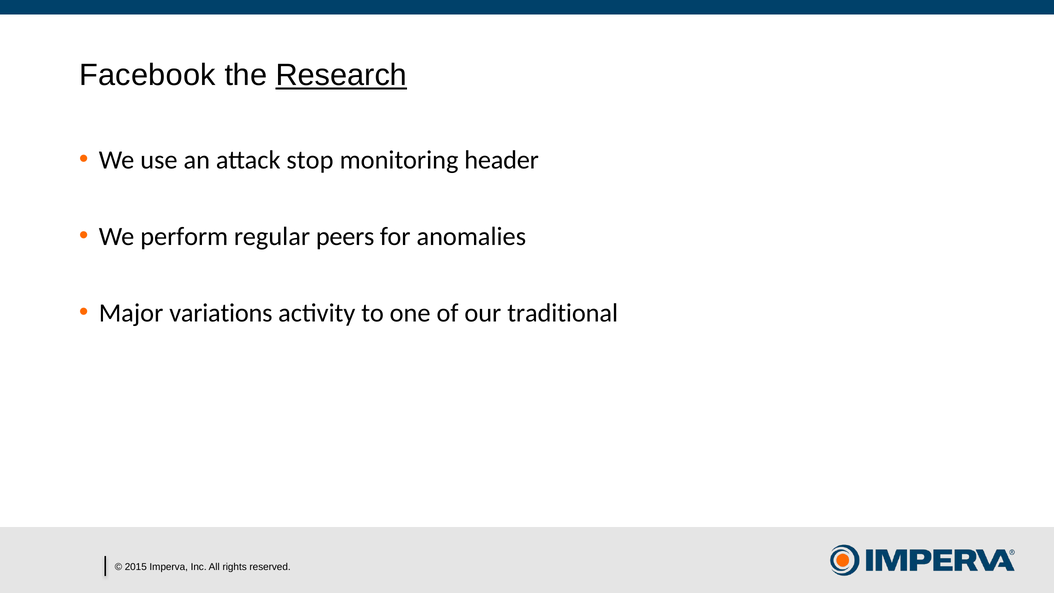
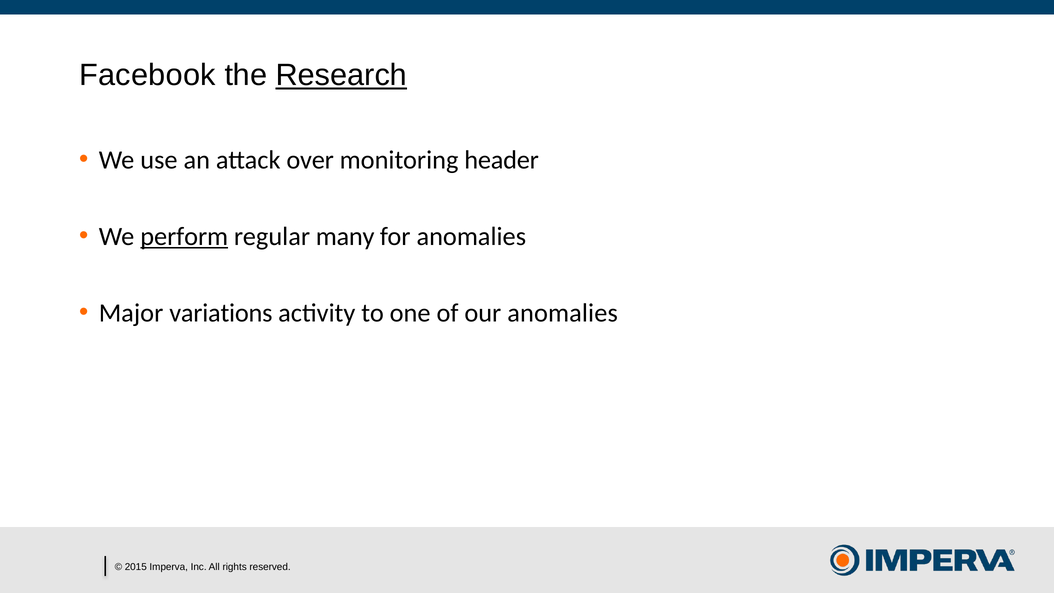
stop: stop -> over (310, 160)
perform underline: none -> present (184, 236)
peers: peers -> many (345, 236)
our traditional: traditional -> anomalies (563, 313)
